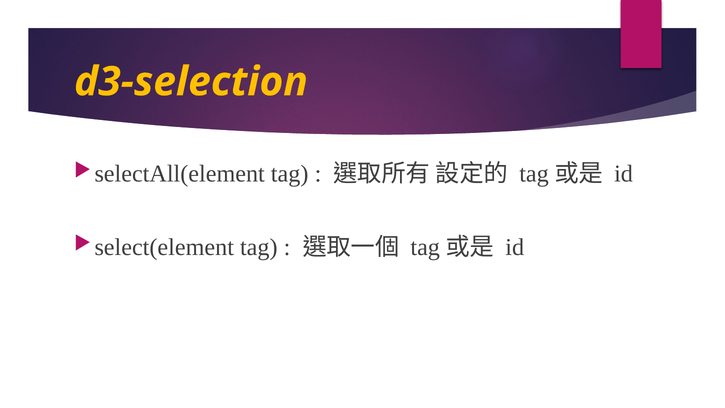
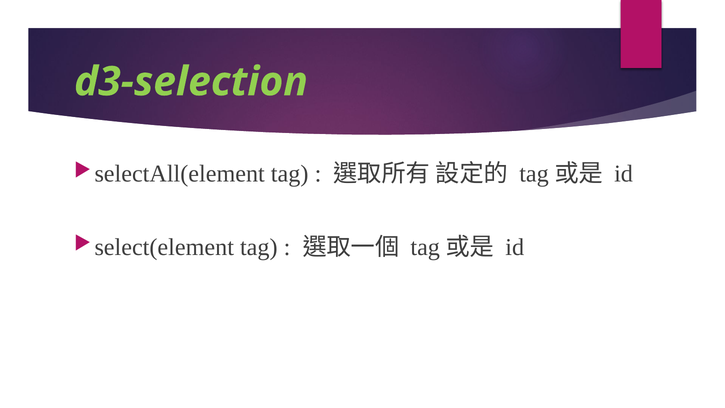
d3-selection colour: yellow -> light green (191, 82)
